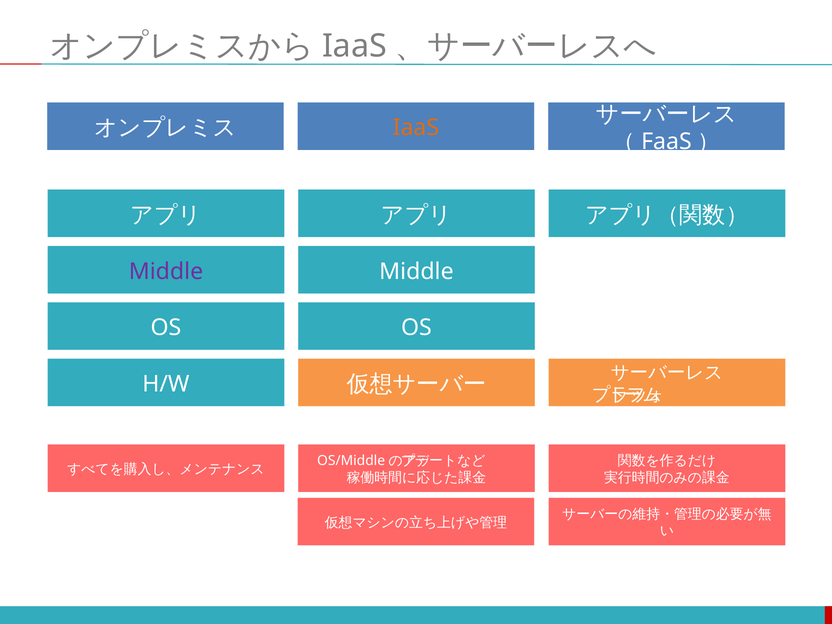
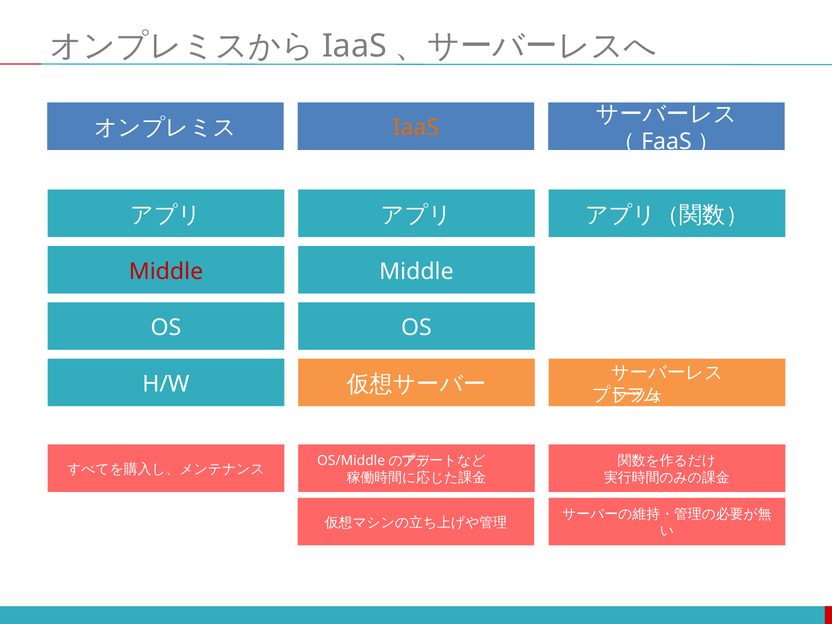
Middle colour: purple -> red (166, 271)
